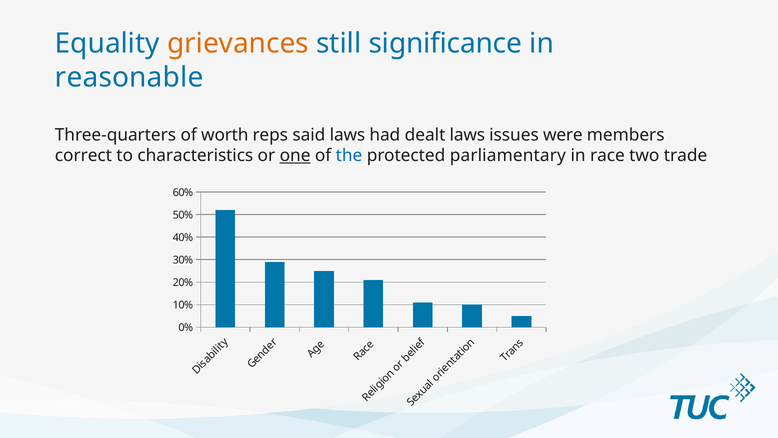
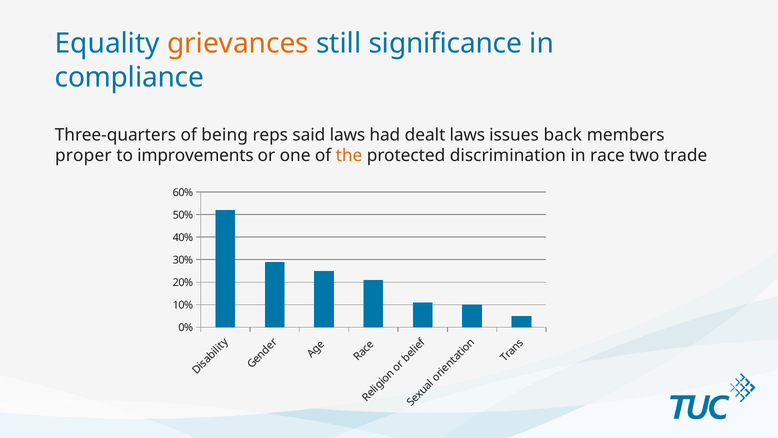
reasonable: reasonable -> compliance (129, 77)
worth: worth -> being (225, 135)
were: were -> back (563, 135)
correct: correct -> proper (83, 156)
characteristics: characteristics -> improvements (195, 156)
one underline: present -> none (295, 156)
the colour: blue -> orange (349, 156)
parliamentary: parliamentary -> discrimination (508, 156)
